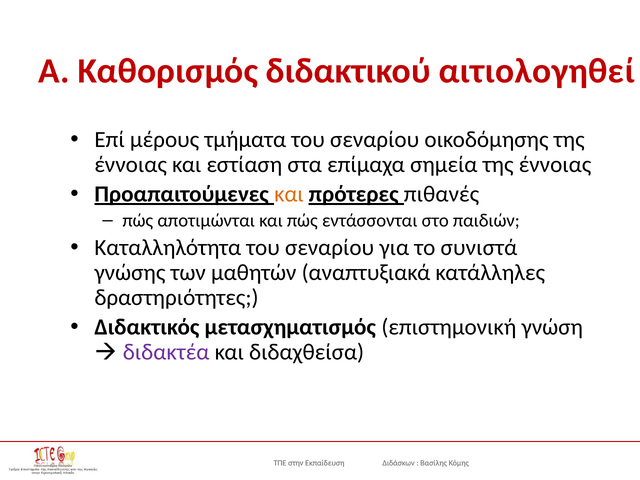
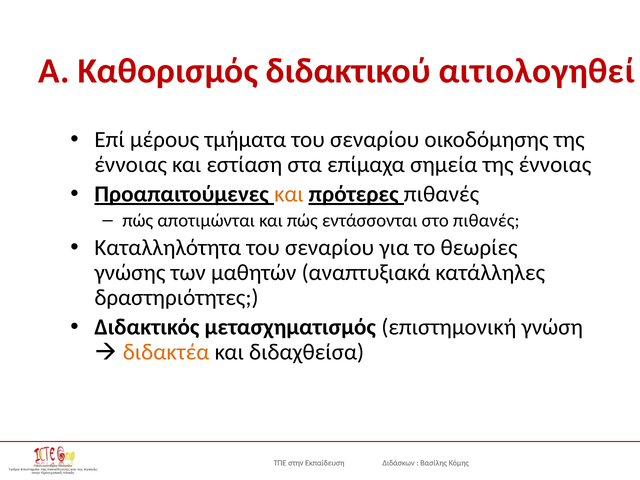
στο παιδιών: παιδιών -> πιθανές (486, 220)
συνιστά: συνιστά -> θεωρίες (479, 248)
διδακτέα colour: purple -> orange (166, 352)
